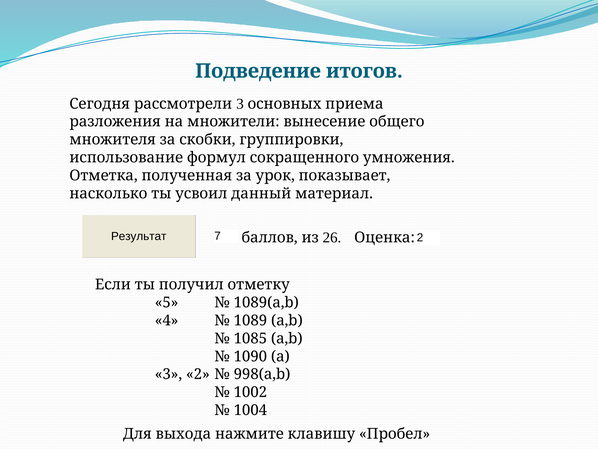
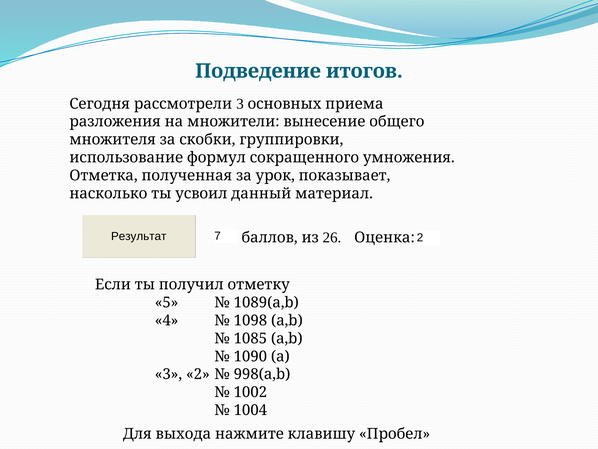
1089: 1089 -> 1098 (250, 320)
